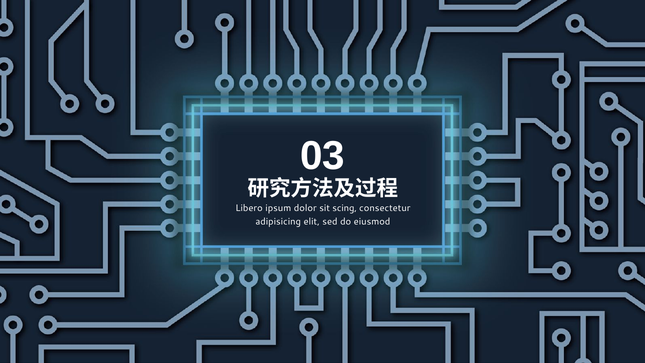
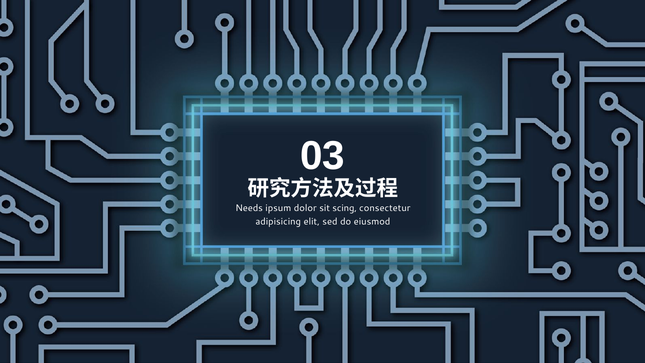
Libero: Libero -> Needs (249, 208)
